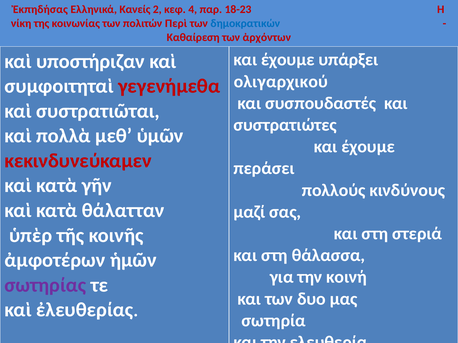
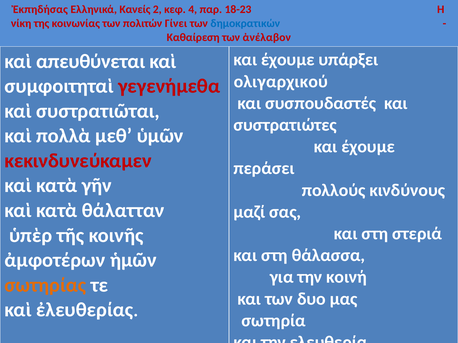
Περὶ: Περὶ -> Γίνει (176, 23)
ἀρχόντων: ἀρχόντων -> ἀνέλαβον (267, 37)
υποστήριζαν: υποστήριζαν -> απευθύνεται (91, 61)
σωτηρίας colour: purple -> orange (45, 285)
